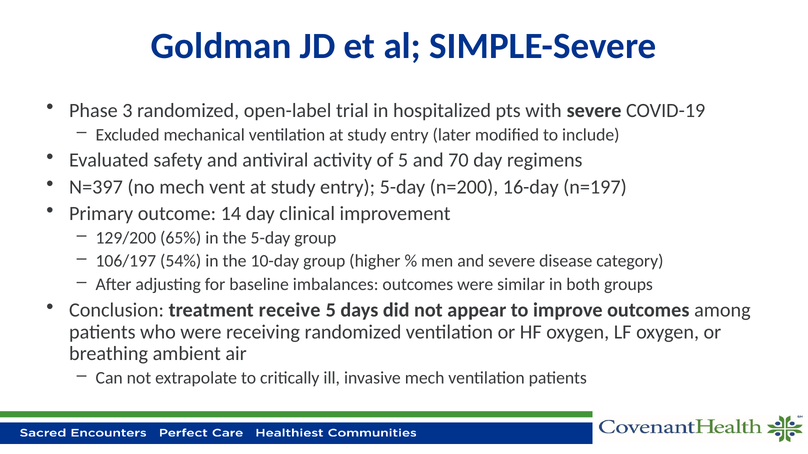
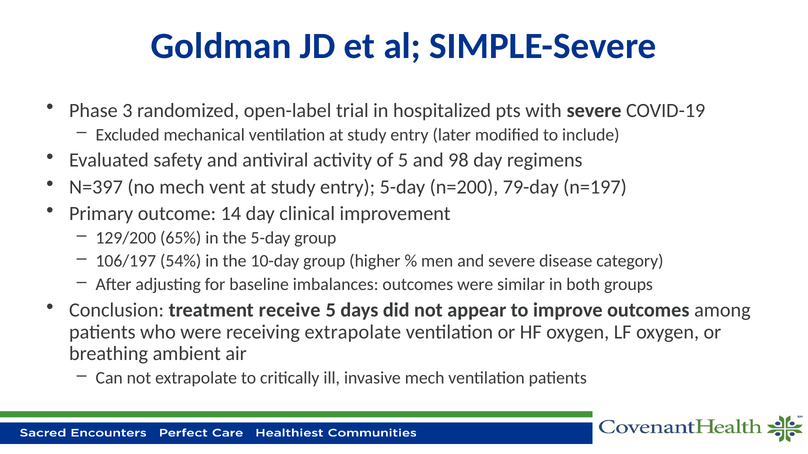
70: 70 -> 98 (458, 160)
16-day: 16-day -> 79-day (531, 187)
receiving randomized: randomized -> extrapolate (353, 332)
